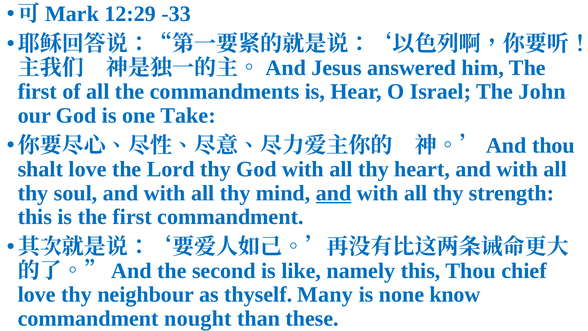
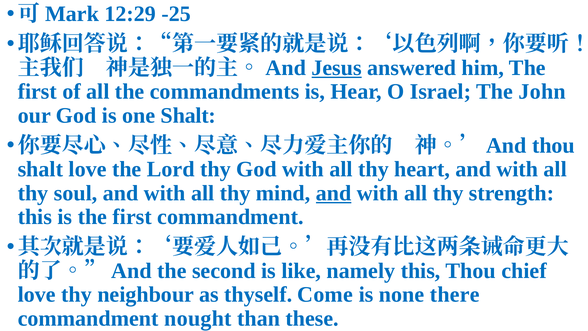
-33: -33 -> -25 (176, 14)
Jesus underline: none -> present (337, 68)
one Take: Take -> Shalt (188, 115)
Many: Many -> Come (325, 294)
know: know -> there (455, 294)
